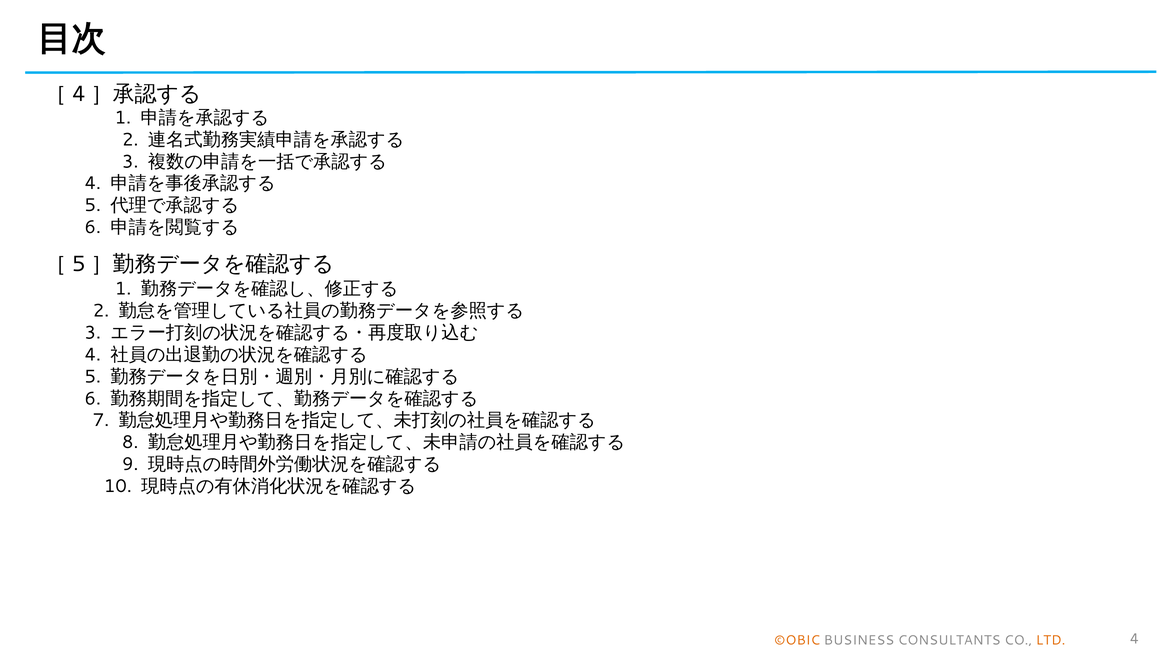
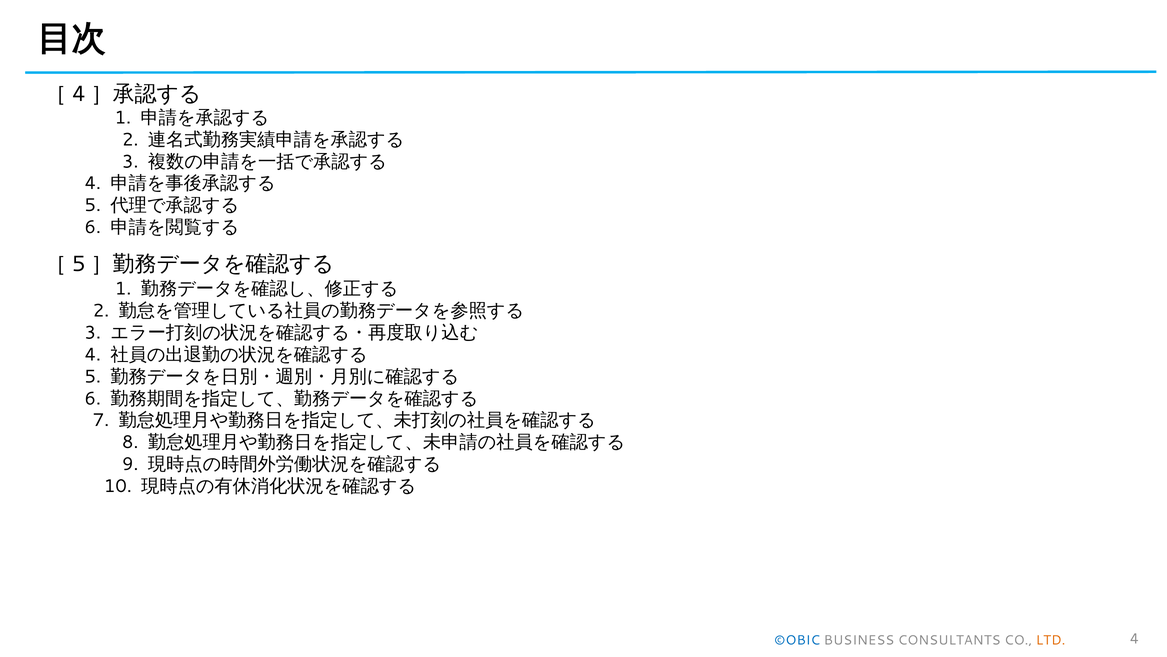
©OBIC colour: orange -> blue (797, 640)
